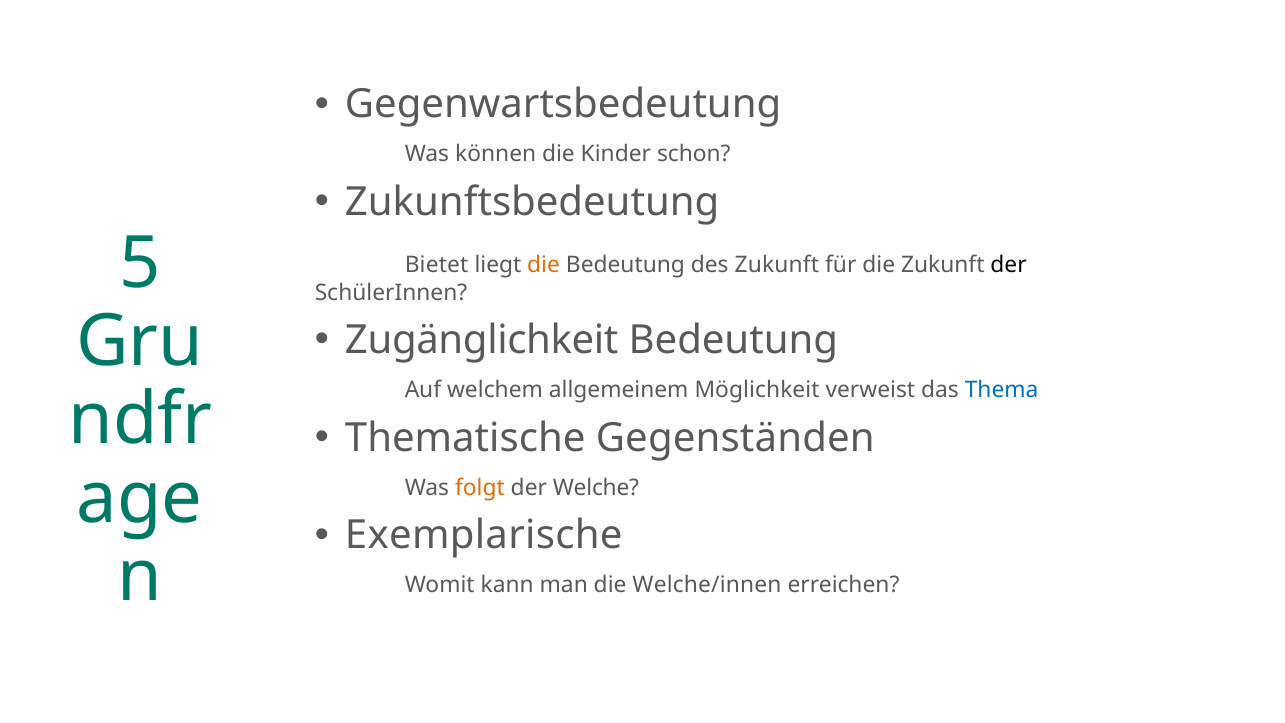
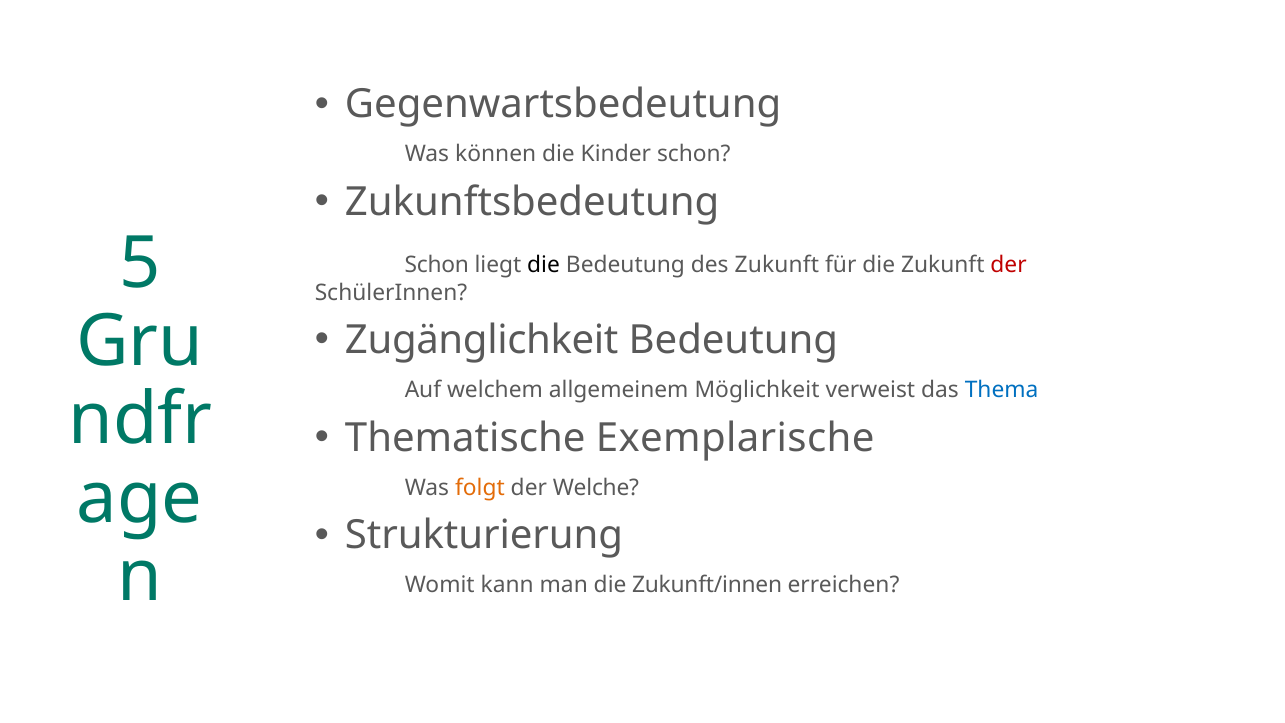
Bietet: Bietet -> Schon (437, 264)
die colour: orange -> black (544, 264)
der colour: black -> red (1009, 264)
Gegenständen: Gegenständen -> Exemplarische (735, 438)
Exemplarische: Exemplarische -> Strukturierung (484, 535)
Welche/innen: Welche/innen -> Zukunft/innen (707, 585)
